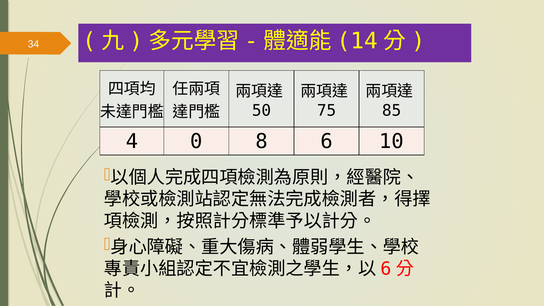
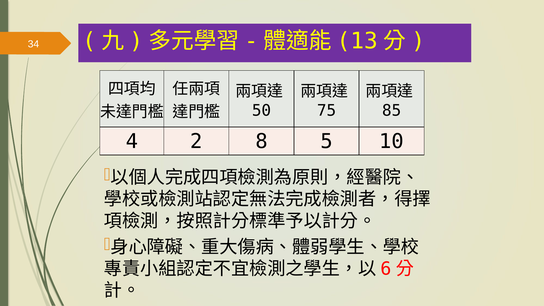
14: 14 -> 13 (357, 41)
0: 0 -> 2 (196, 141)
6: 6 -> 5 (327, 141)
